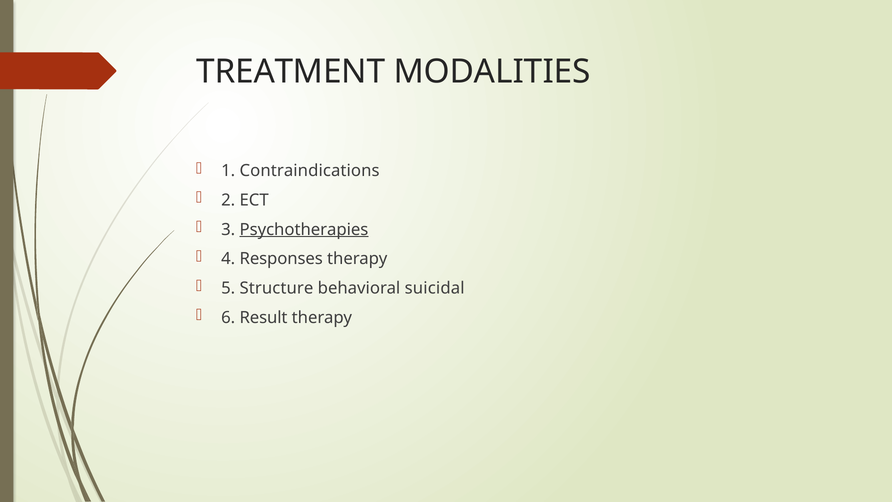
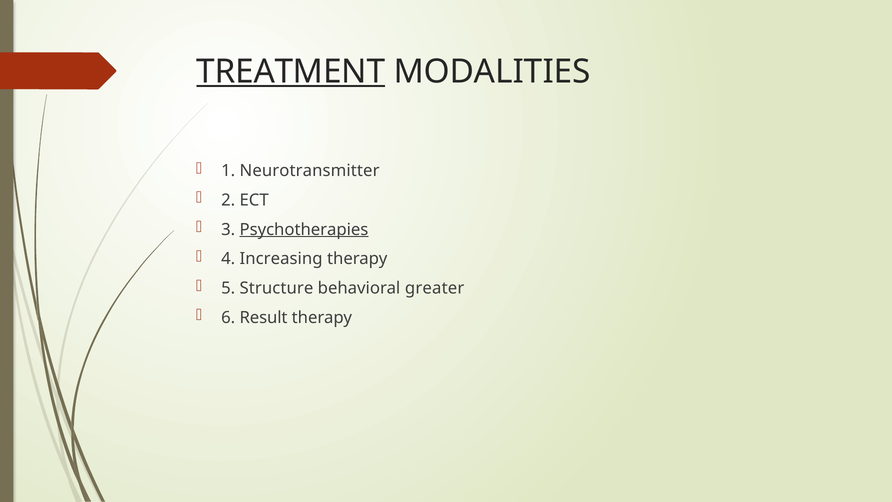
TREATMENT underline: none -> present (291, 71)
Contraindications: Contraindications -> Neurotransmitter (310, 171)
Responses: Responses -> Increasing (281, 259)
suicidal: suicidal -> greater (435, 288)
